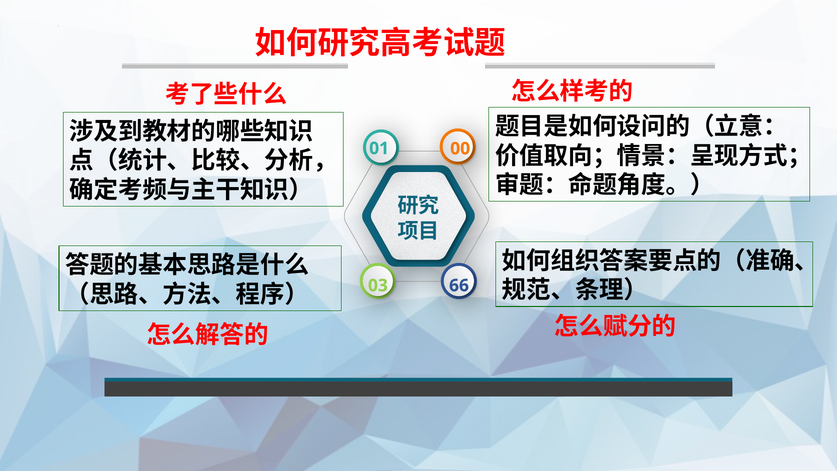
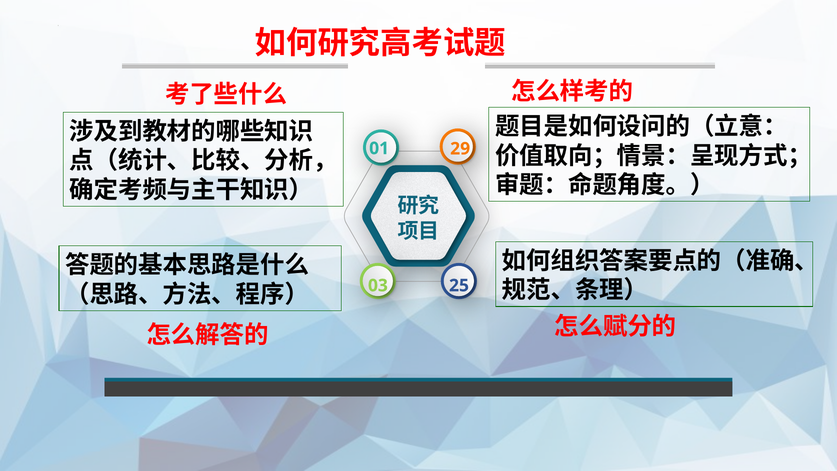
00: 00 -> 29 (460, 149)
66: 66 -> 25 (459, 285)
